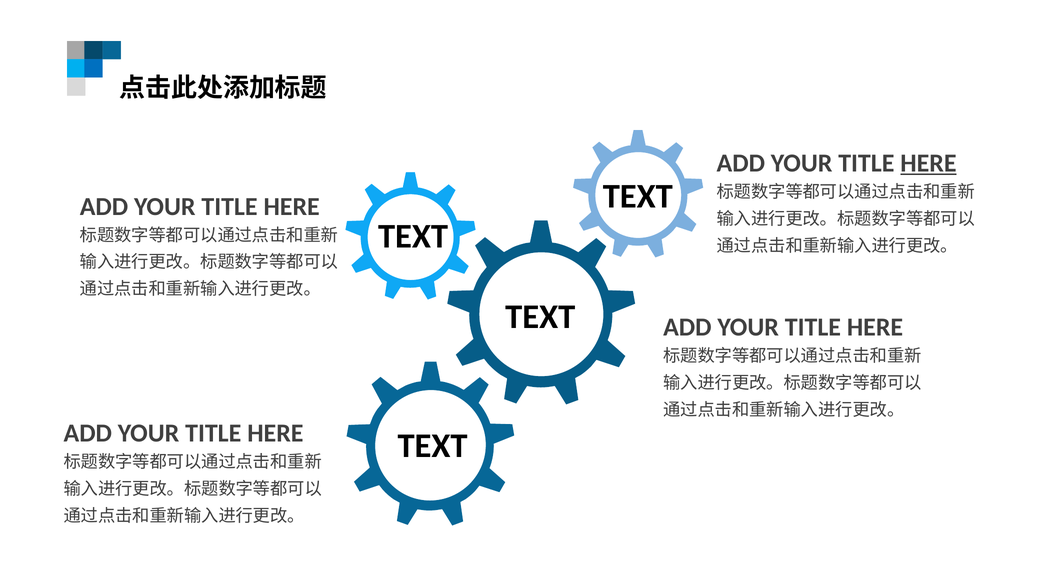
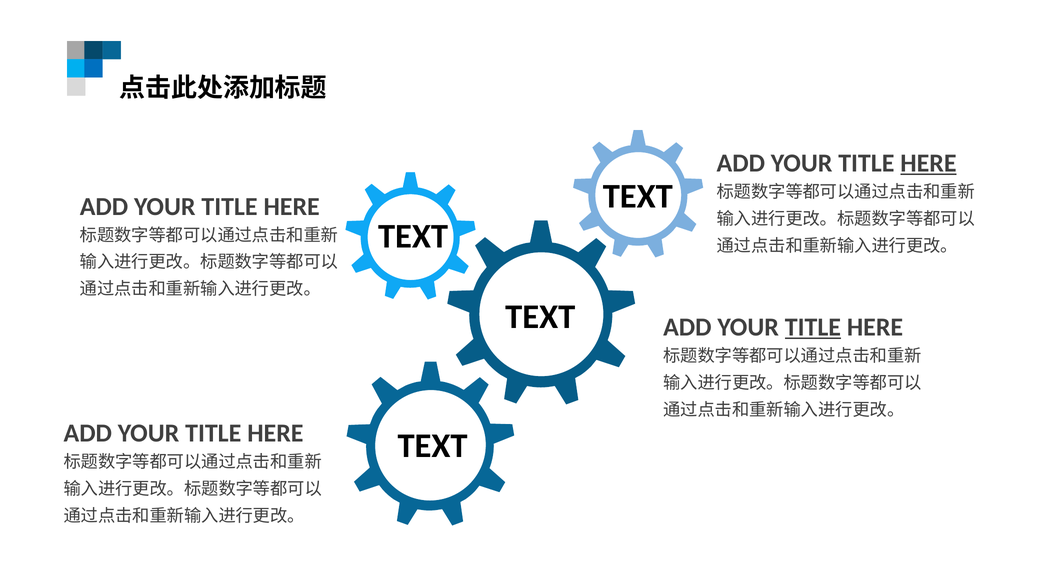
TITLE underline: none -> present (813, 327)
